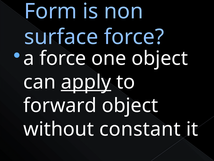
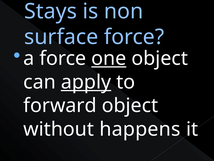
Form: Form -> Stays (51, 11)
one underline: none -> present (109, 58)
constant: constant -> happens (140, 129)
